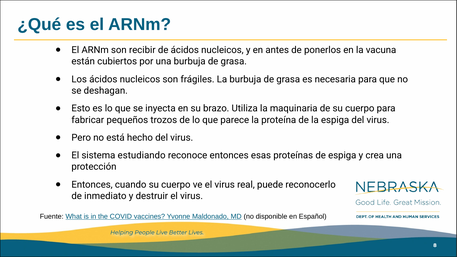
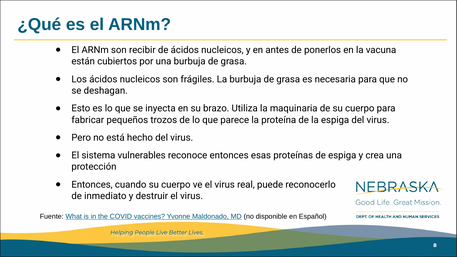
estudiando: estudiando -> vulnerables (142, 155)
